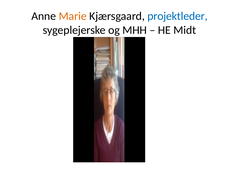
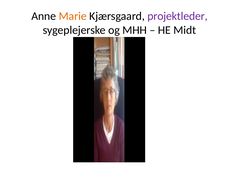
projektleder colour: blue -> purple (177, 16)
